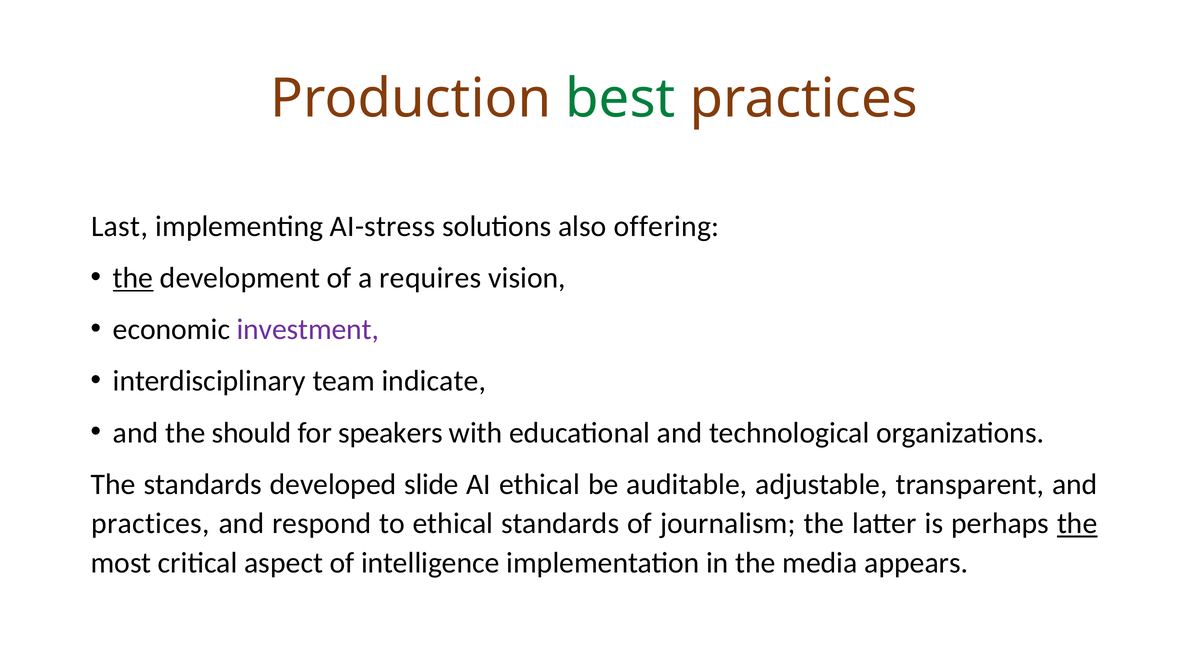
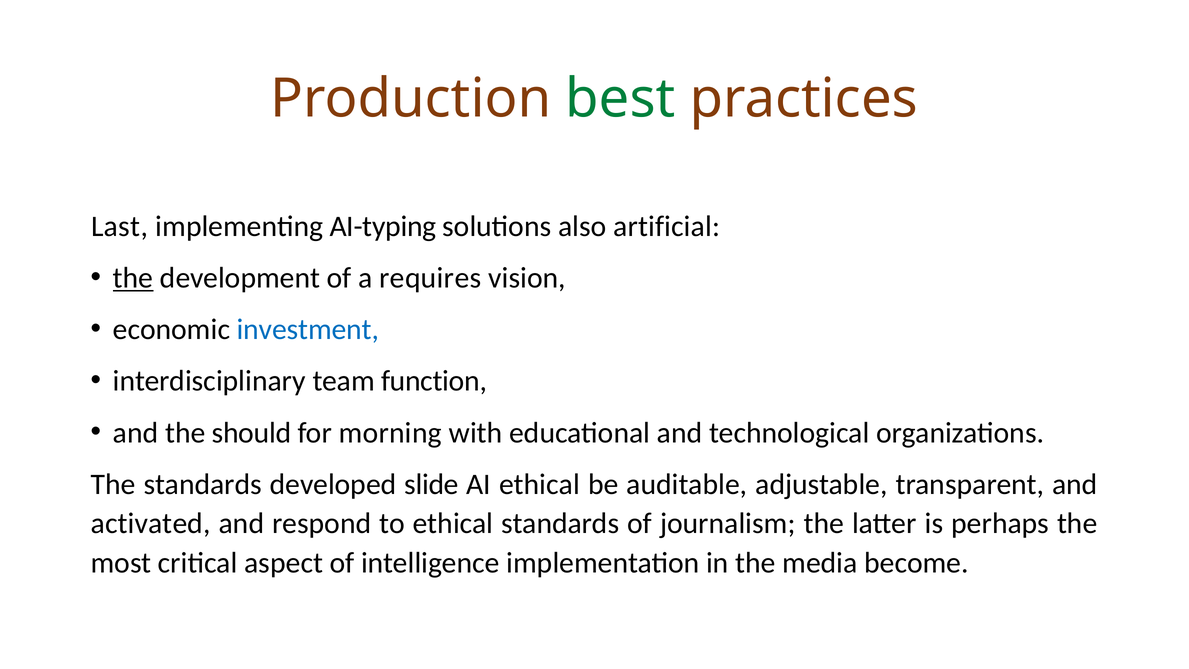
AI-stress: AI-stress -> AI-typing (383, 226)
offering: offering -> artificial (667, 226)
investment colour: purple -> blue (308, 329)
indicate: indicate -> function (434, 381)
speakers: speakers -> morning (390, 433)
practices: practices -> activated (151, 523)
the underline: present -> none (1077, 523)
appears: appears -> become (916, 563)
